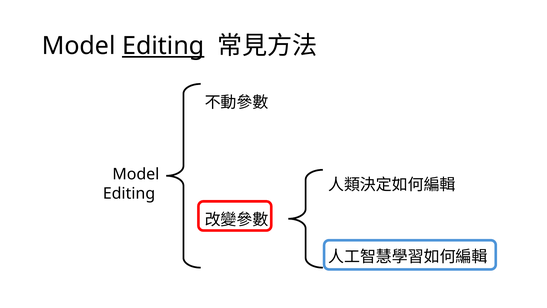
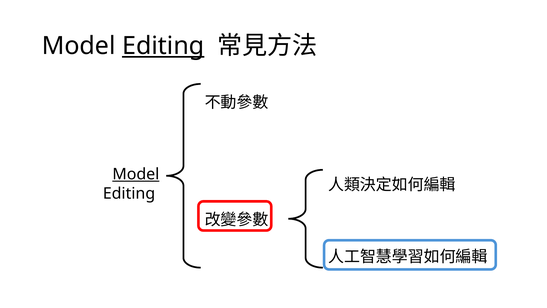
Model underline: none -> present (136, 174)
